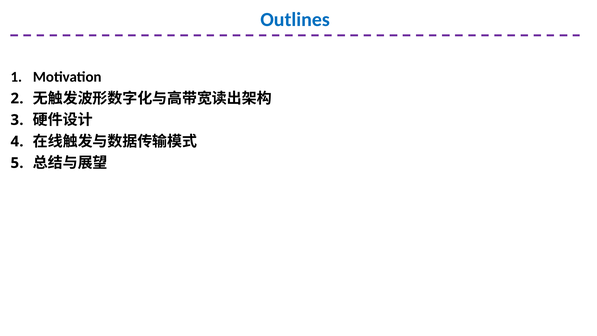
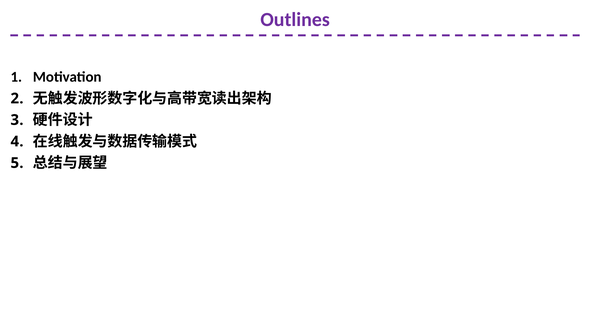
Outlines colour: blue -> purple (295, 20)
